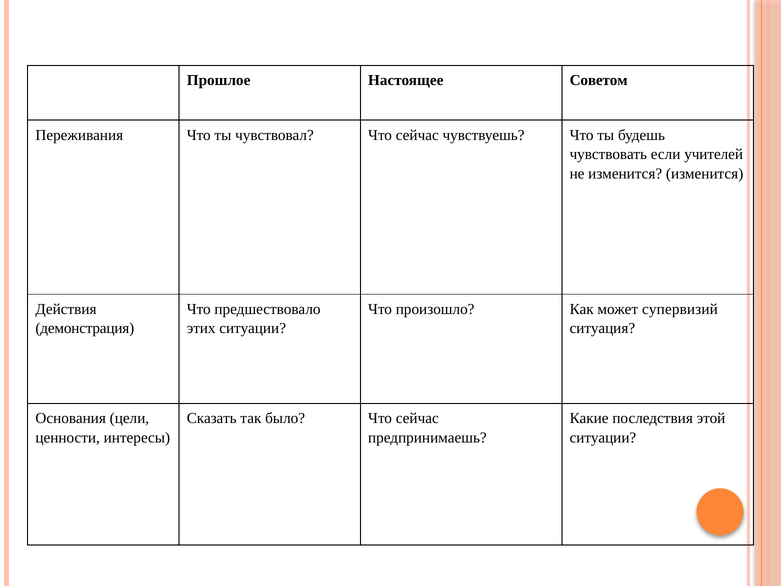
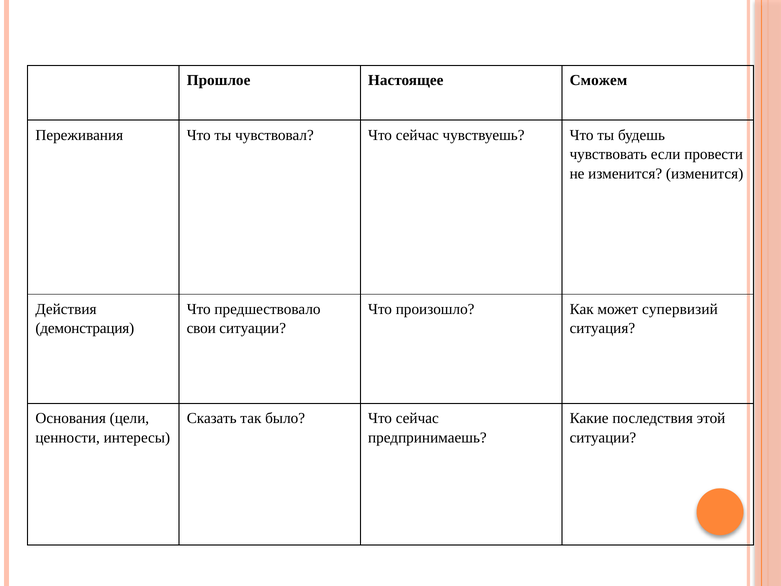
Советом: Советом -> Сможем (598, 80)
учителей: учителей -> провести (714, 154)
этих: этих -> свои (201, 328)
